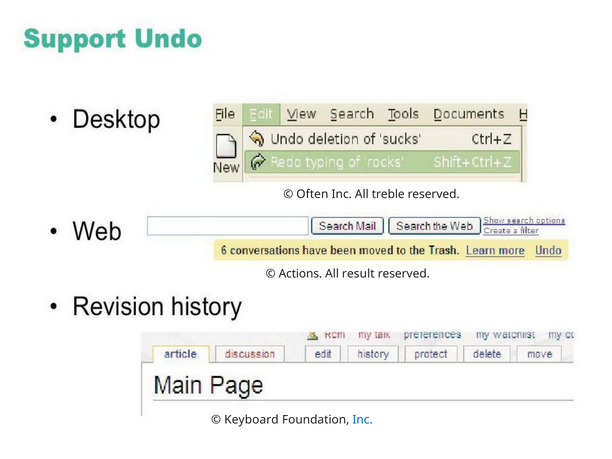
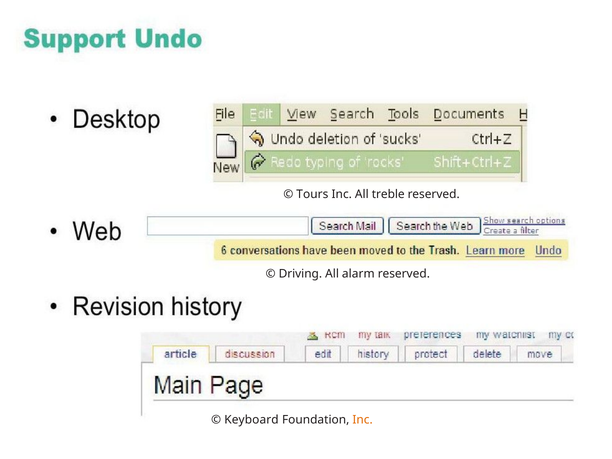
Often: Often -> Tours (312, 194)
Actions: Actions -> Driving (300, 274)
result: result -> alarm (358, 274)
Inc colour: blue -> orange (363, 420)
